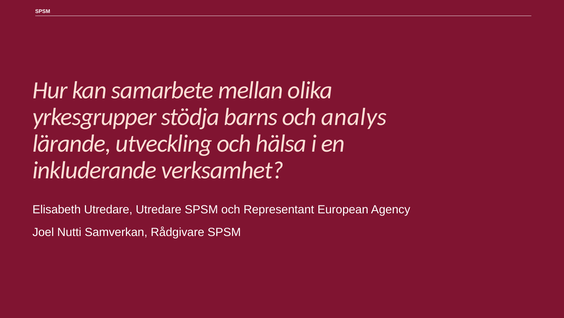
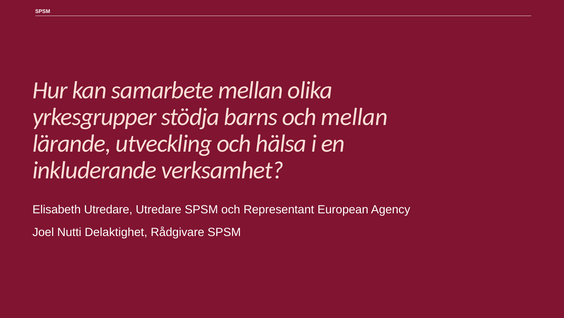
och analys: analys -> mellan (354, 117)
Samverkan: Samverkan -> Delaktighet (116, 232)
